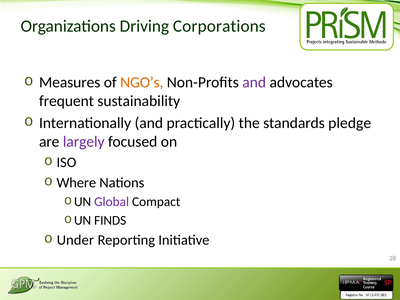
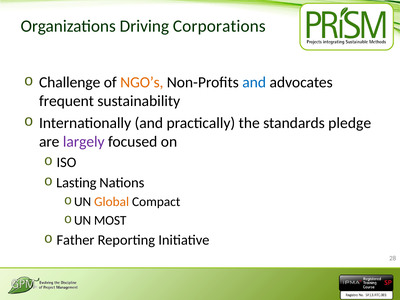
Measures: Measures -> Challenge (70, 82)
and colour: purple -> blue (254, 82)
Where: Where -> Lasting (76, 183)
Global colour: purple -> orange (112, 202)
FINDS: FINDS -> MOST (110, 220)
Under: Under -> Father (75, 240)
